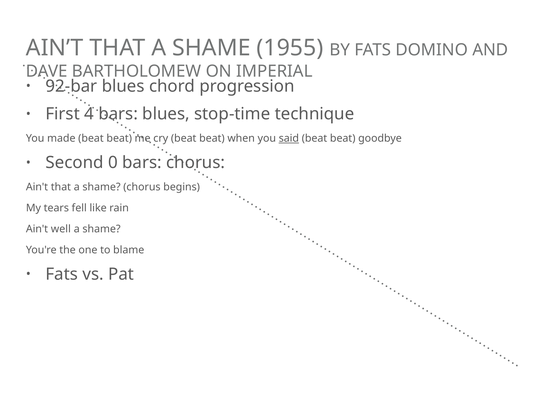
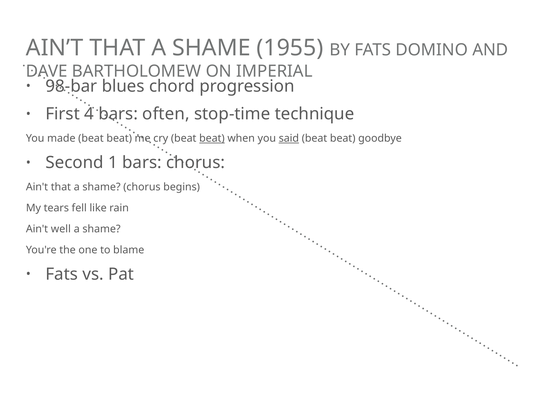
92-bar: 92-bar -> 98-bar (71, 86)
bars blues: blues -> often (166, 114)
beat underline: none -> present (212, 139)
0: 0 -> 1 (113, 163)
